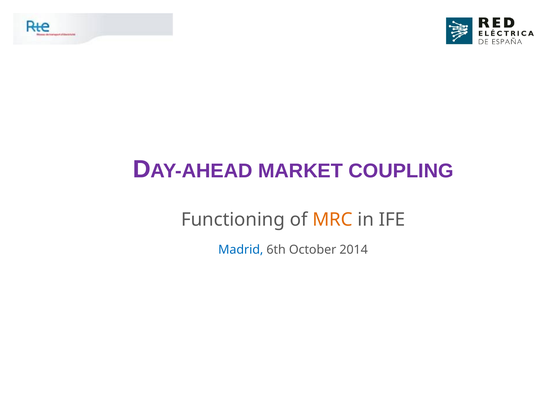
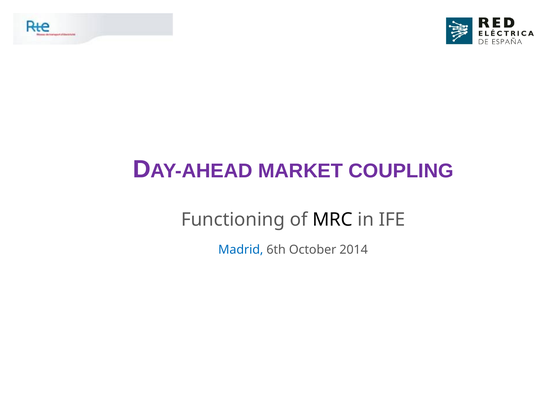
MRC colour: orange -> black (333, 220)
